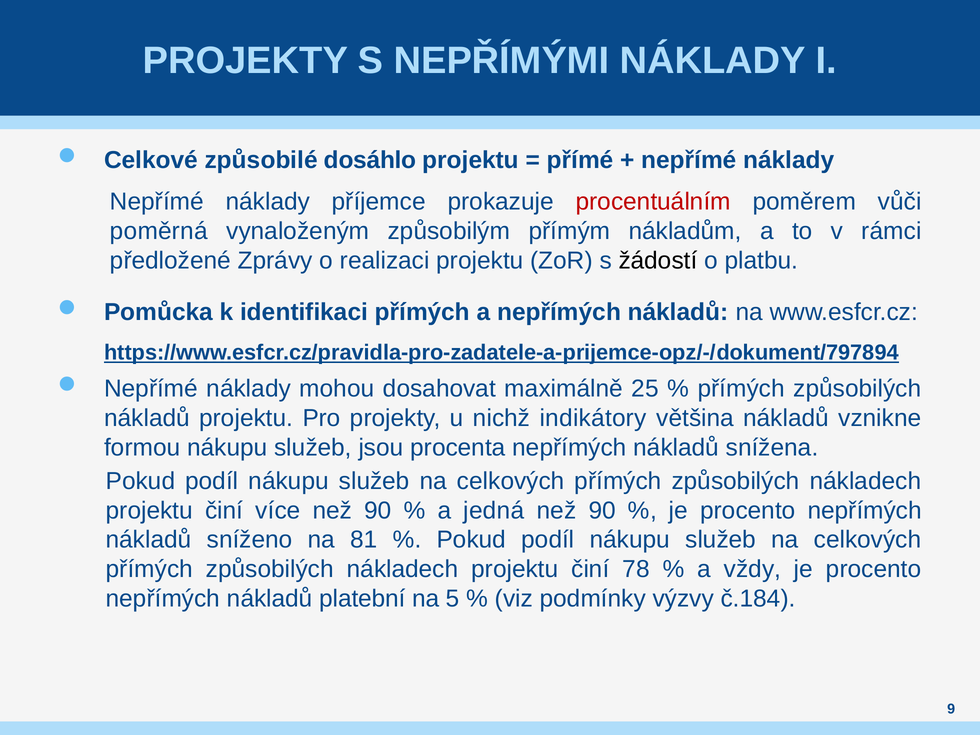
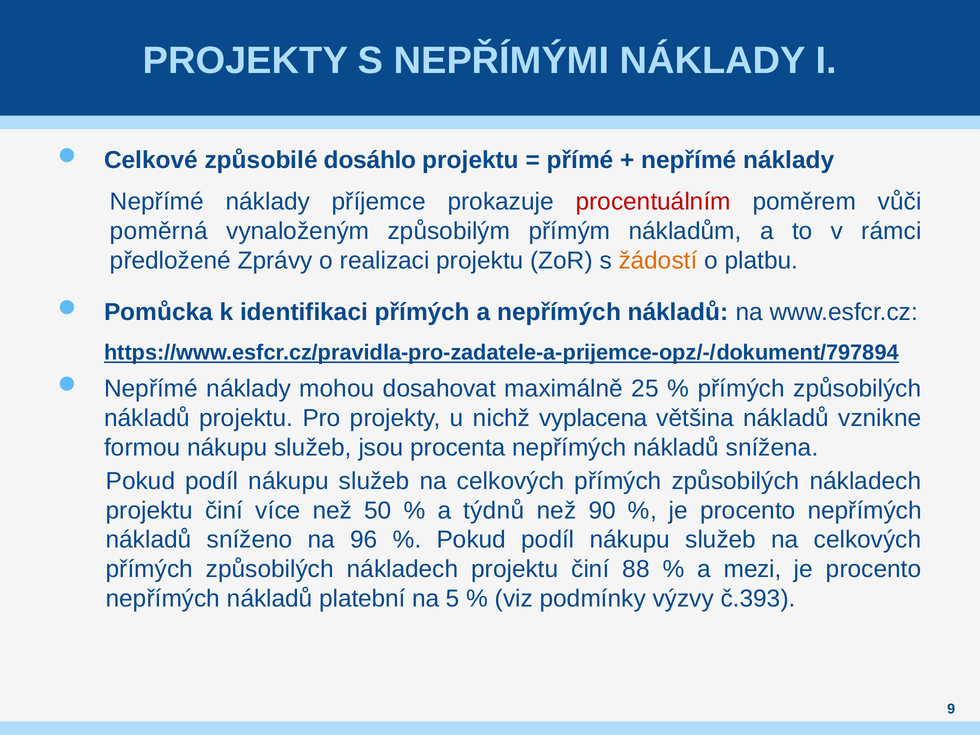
žádostí colour: black -> orange (658, 261)
indikátory: indikátory -> vyplacena (593, 418)
více než 90: 90 -> 50 (378, 511)
jedná: jedná -> týdnů (494, 511)
81: 81 -> 96 (364, 540)
78: 78 -> 88 (636, 569)
vždy: vždy -> mezi (753, 569)
č.184: č.184 -> č.393 (758, 599)
